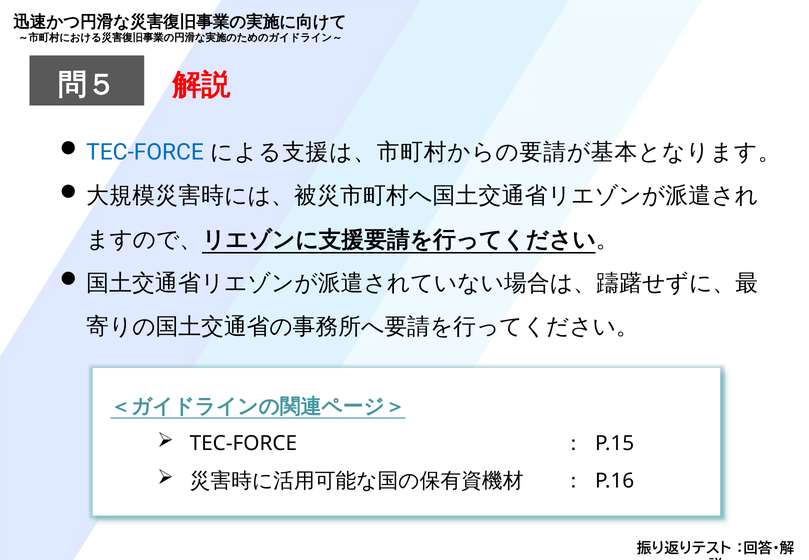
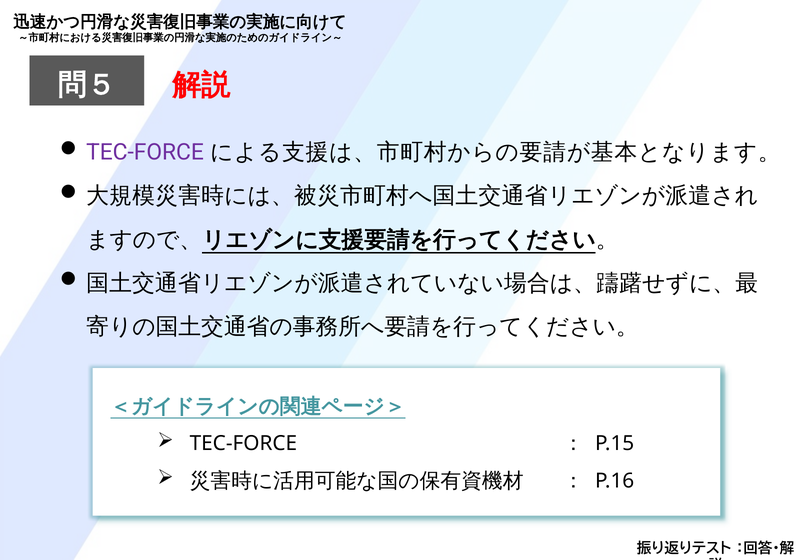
TEC-FORCE colour: blue -> purple (145, 152)
